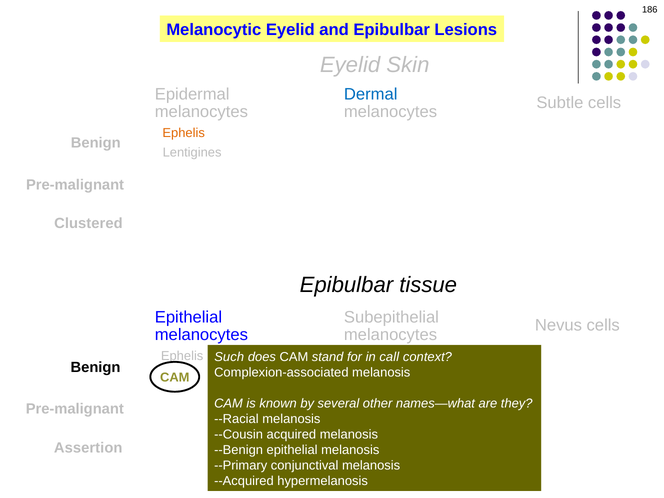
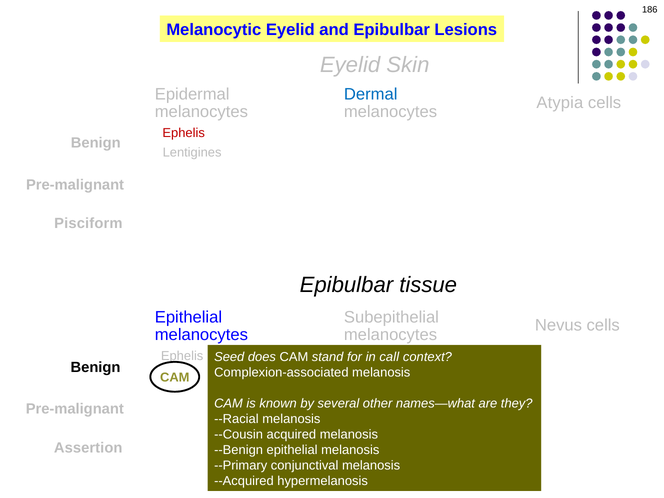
Subtle: Subtle -> Atypia (560, 103)
Ephelis colour: orange -> red (184, 133)
Clustered: Clustered -> Pisciform (88, 223)
Such: Such -> Seed (229, 357)
